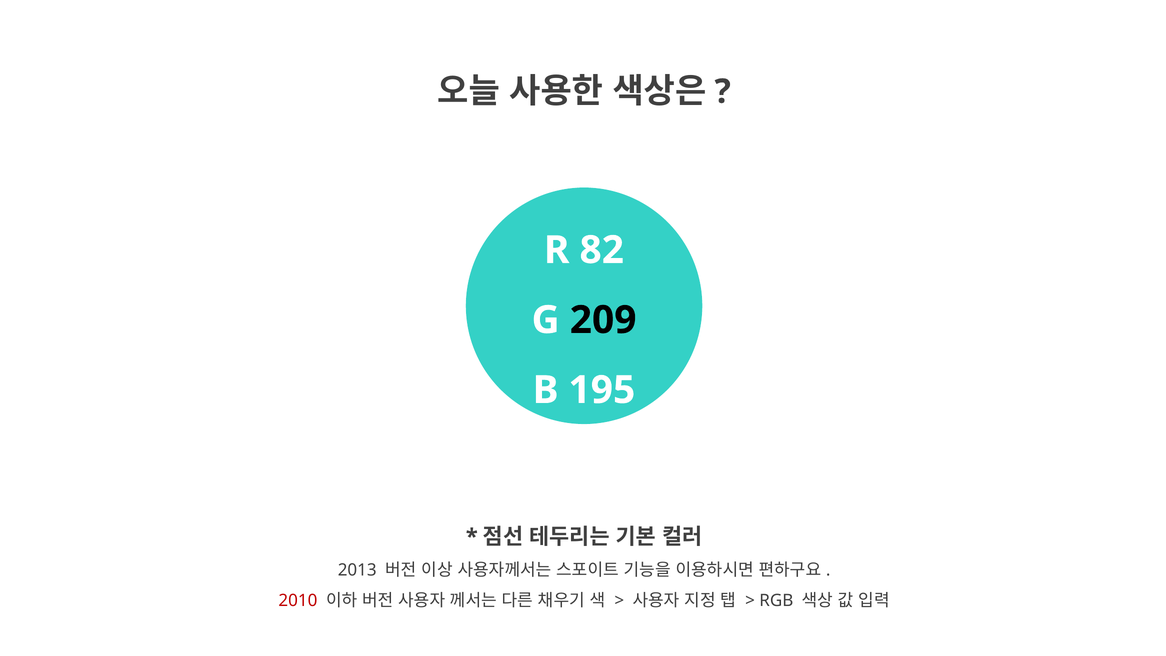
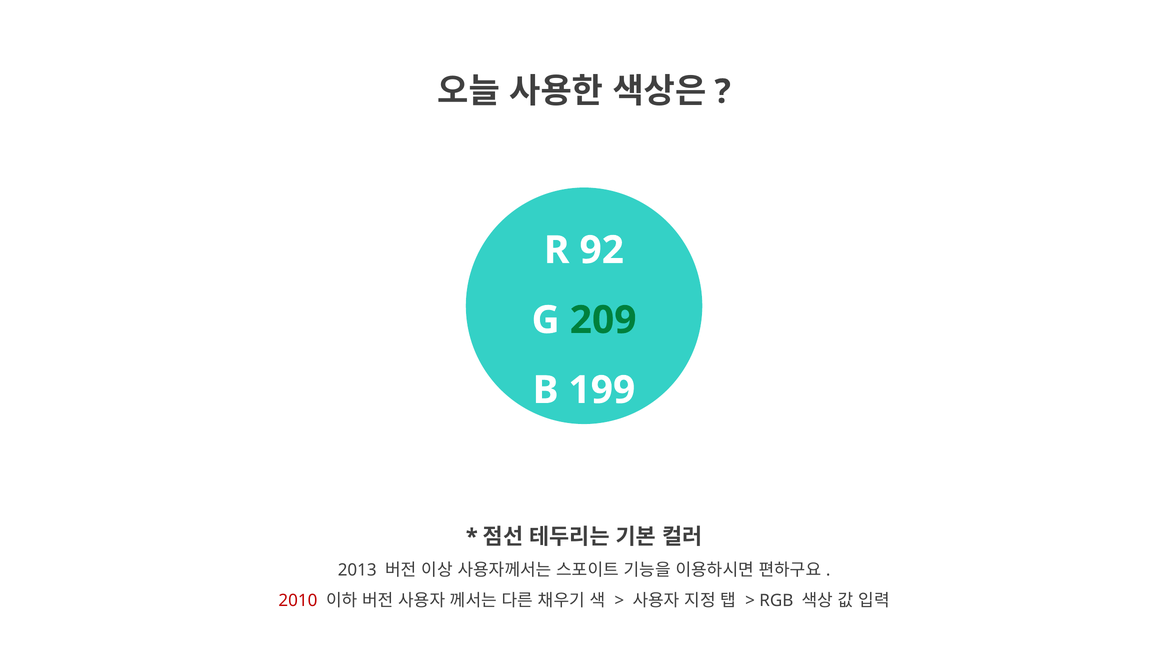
82: 82 -> 92 (602, 250)
209 colour: black -> green (603, 320)
195: 195 -> 199 (602, 390)
